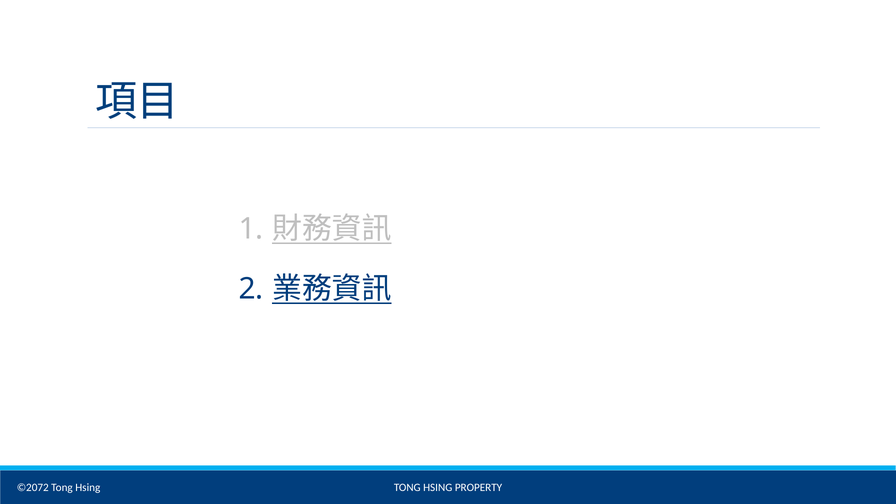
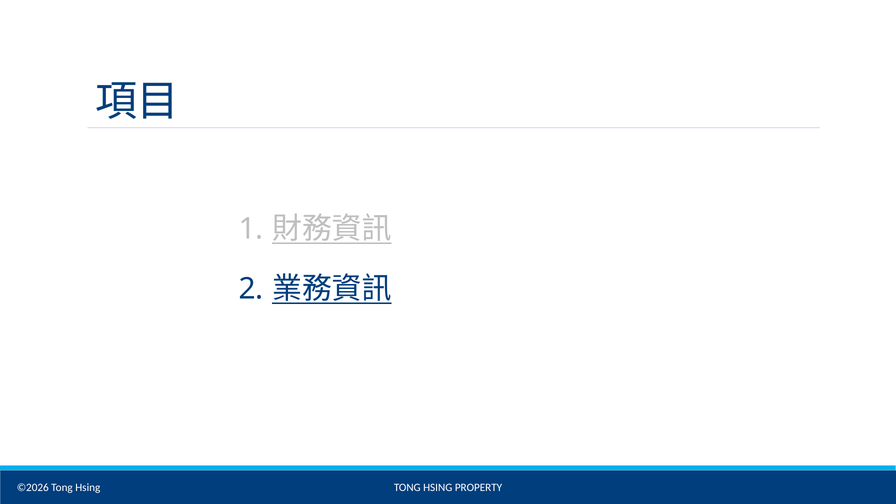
©2072: ©2072 -> ©2026 (33, 487)
